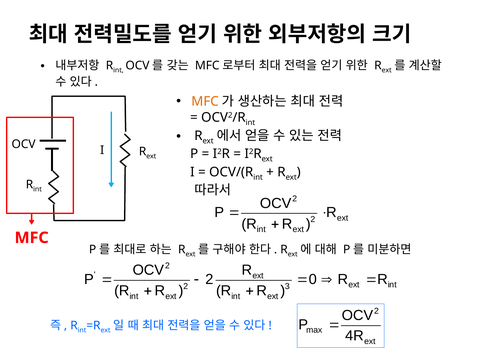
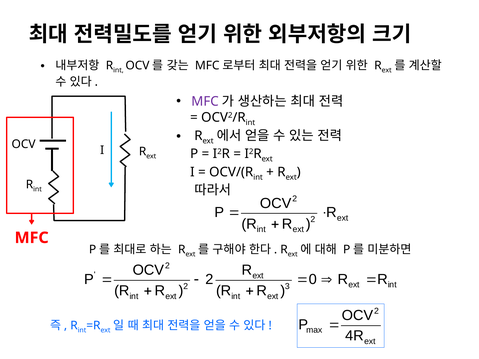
MFC colour: orange -> purple (205, 102)
